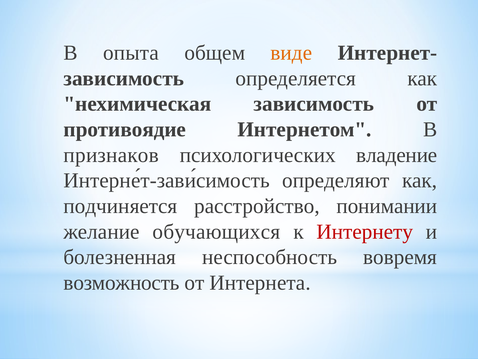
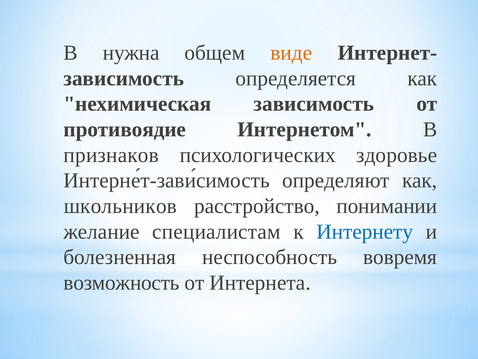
опыта: опыта -> нужна (131, 53)
владение: владение -> здоровье (397, 155)
подчиняется: подчиняется -> школьников (120, 206)
обучающихся: обучающихся -> специалистам (216, 231)
Интернету colour: red -> blue (365, 231)
